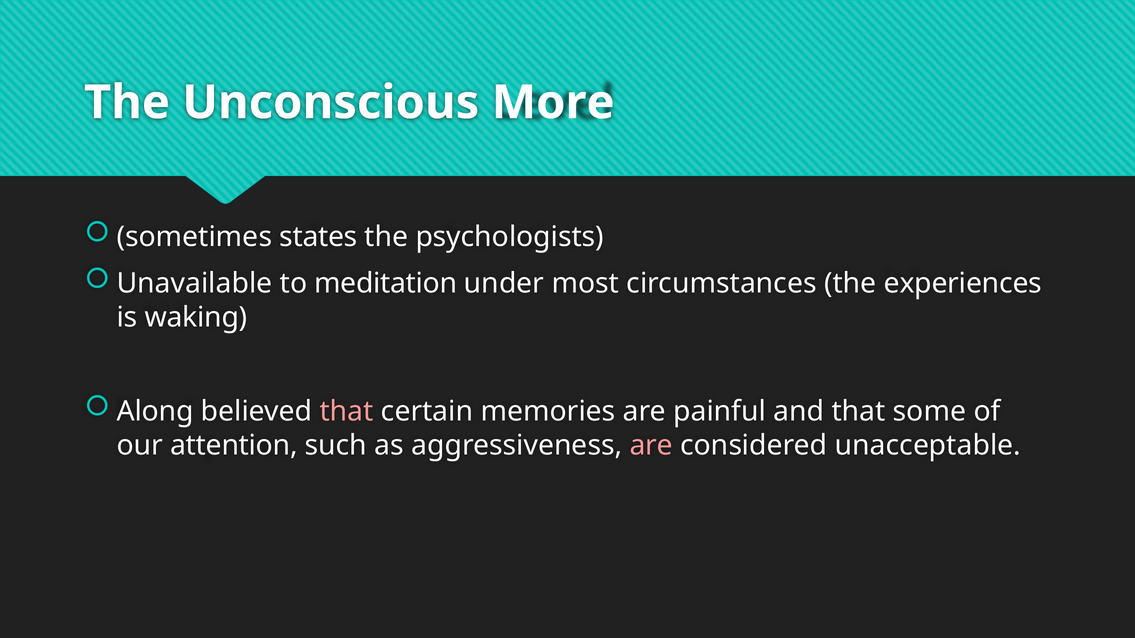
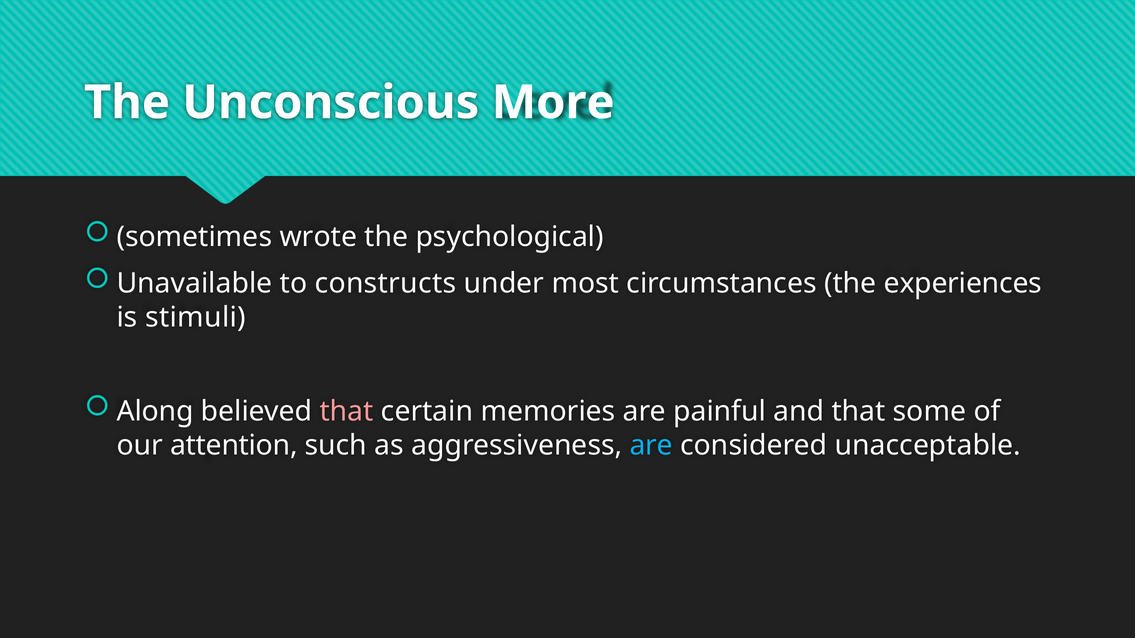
states: states -> wrote (318, 237)
psychologists: psychologists -> psychological (510, 237)
meditation: meditation -> constructs (385, 284)
waking: waking -> stimuli (196, 318)
are colour: pink -> light blue (651, 445)
